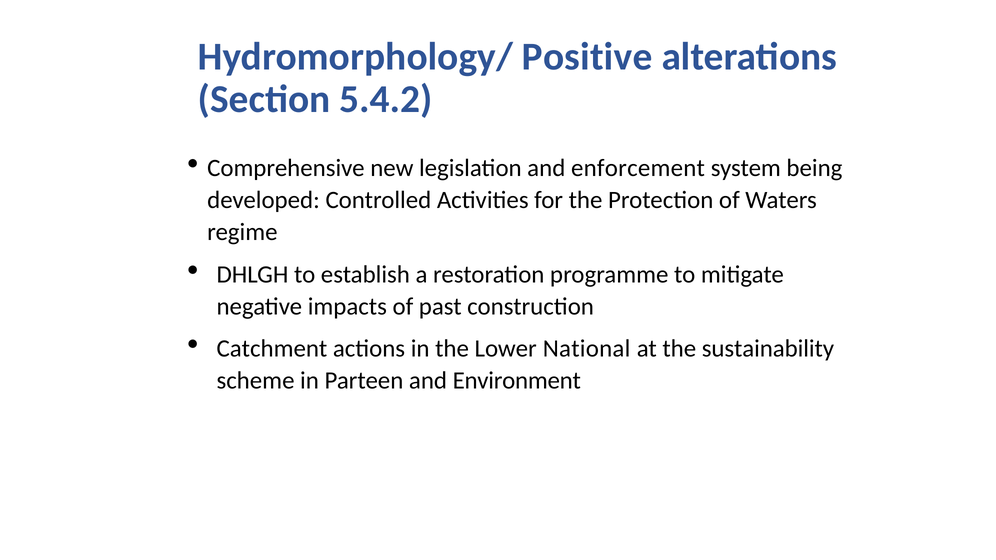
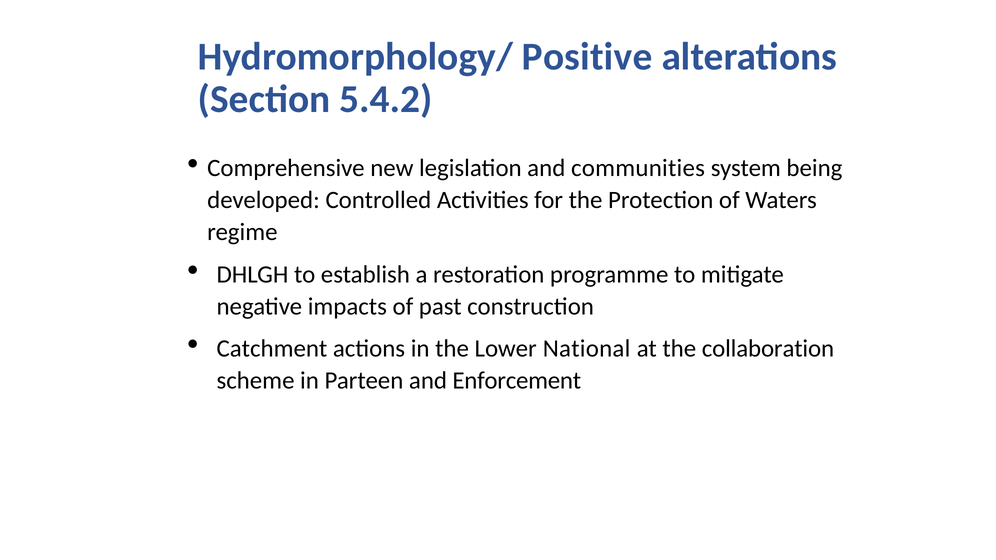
enforcement: enforcement -> communities (638, 168)
sustainability: sustainability -> collaboration (768, 349)
Environment: Environment -> Enforcement (517, 381)
